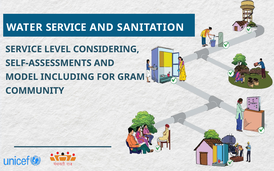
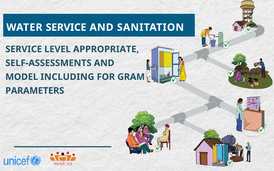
CONSIDERING: CONSIDERING -> APPROPRIATE (106, 49)
COMMUNITY: COMMUNITY -> PARAMETERS (35, 91)
